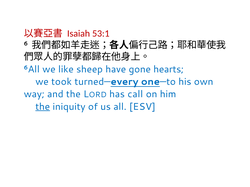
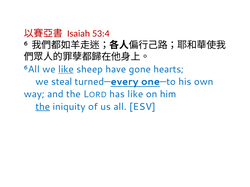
53:1: 53:1 -> 53:4 (101, 34)
like underline: none -> present (66, 69)
took: took -> steal (62, 82)
has call: call -> like (135, 94)
